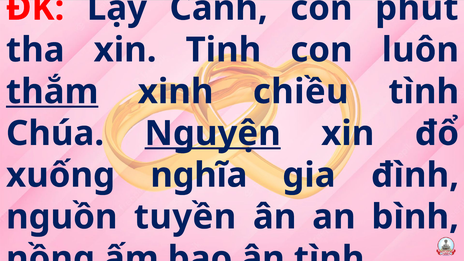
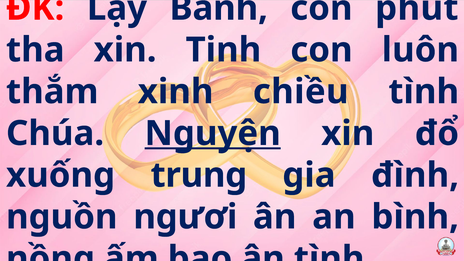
Cánh: Cánh -> Bánh (219, 8)
thắm underline: present -> none (52, 92)
nghĩa: nghĩa -> trung (199, 175)
tuyền: tuyền -> ngươi (185, 217)
